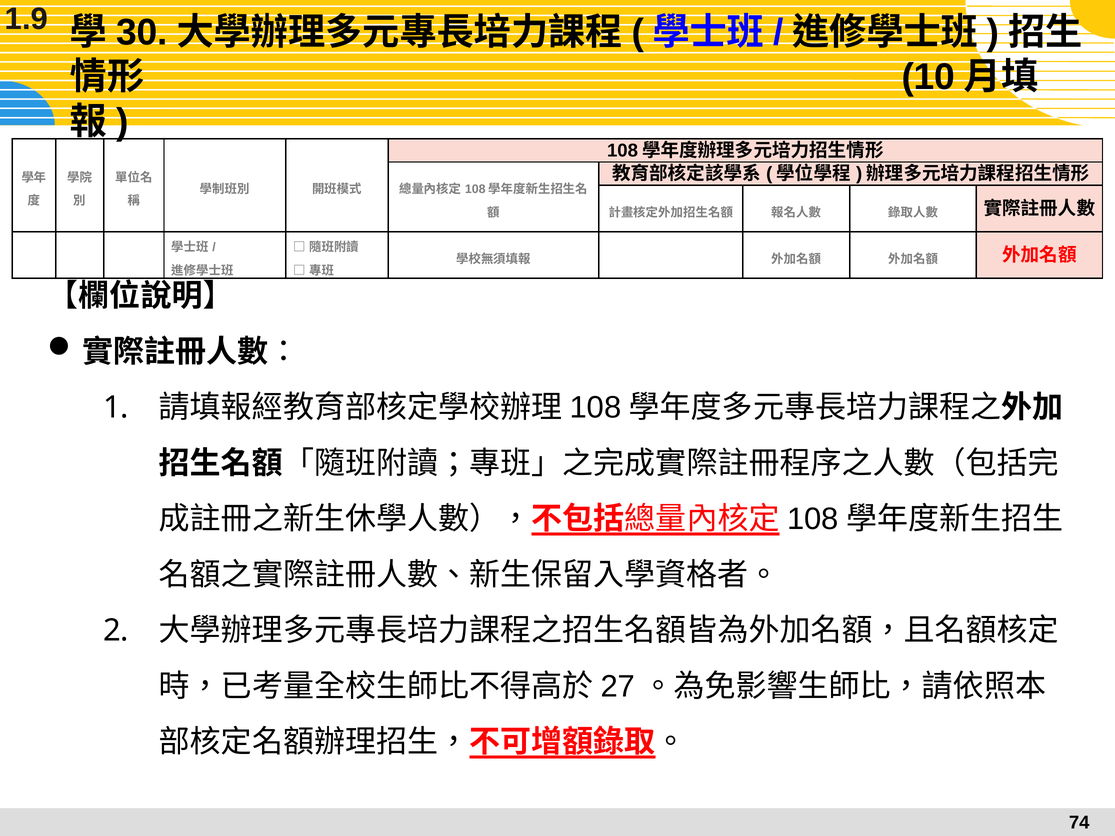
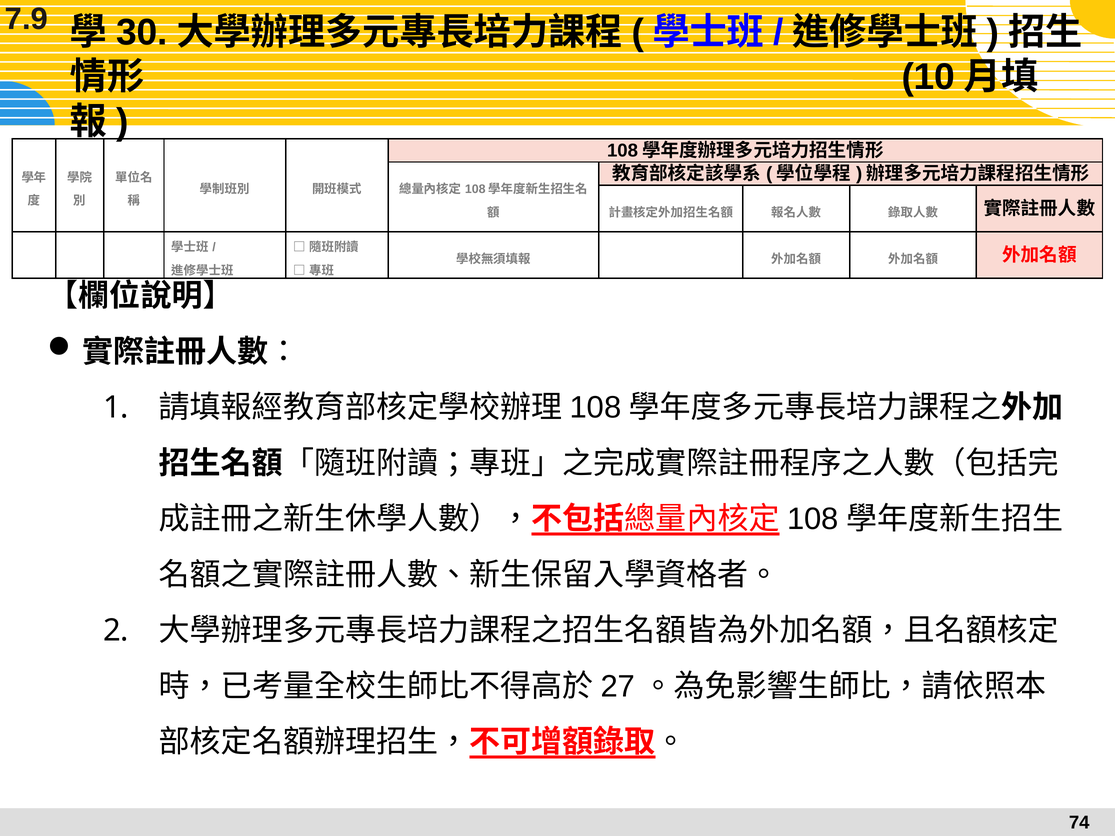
1.9: 1.9 -> 7.9 (26, 19)
